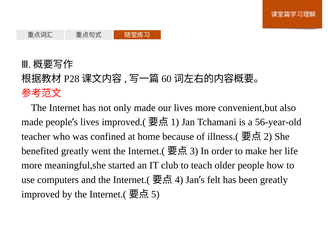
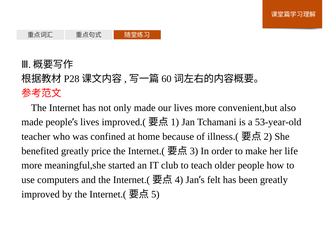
56-year-old: 56-year-old -> 53-year-old (278, 122)
went: went -> price (101, 151)
